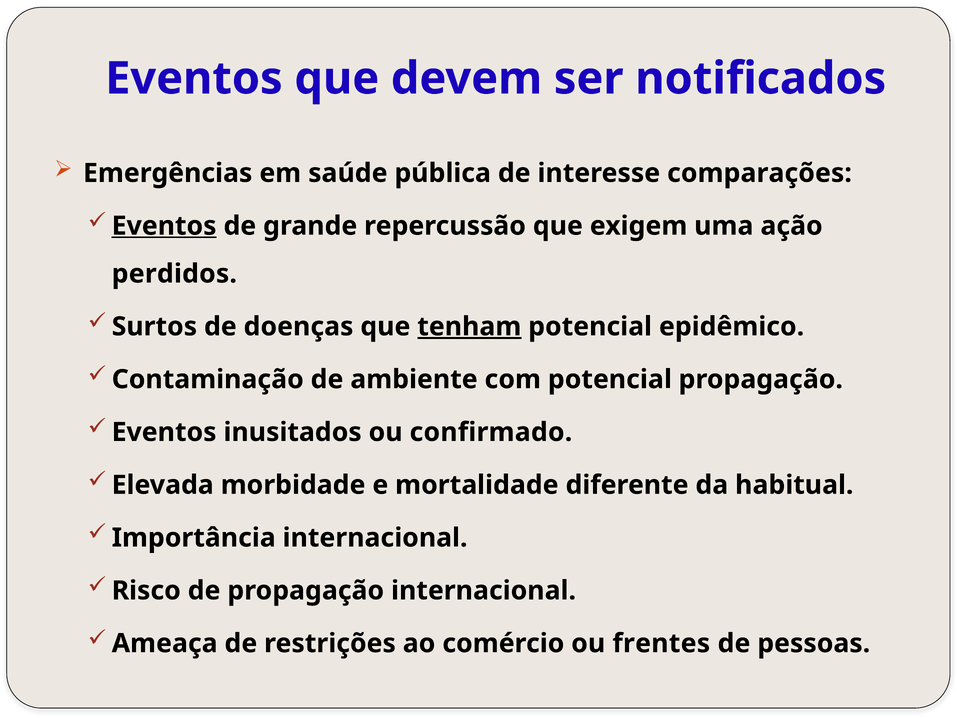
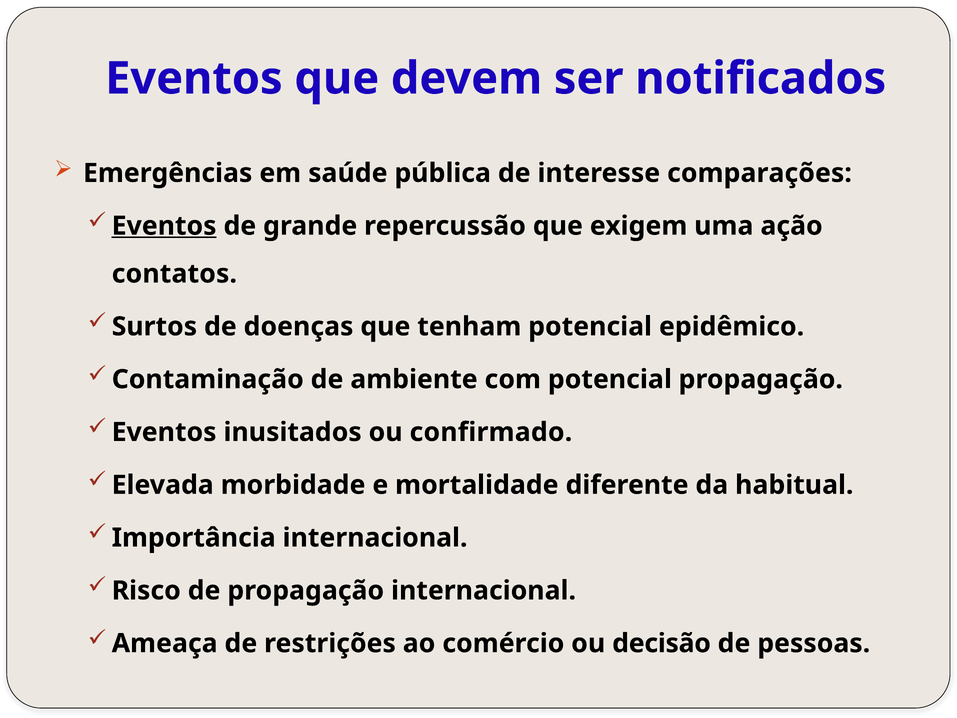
perdidos: perdidos -> contatos (174, 274)
tenham underline: present -> none (469, 326)
frentes: frentes -> decisão (662, 643)
